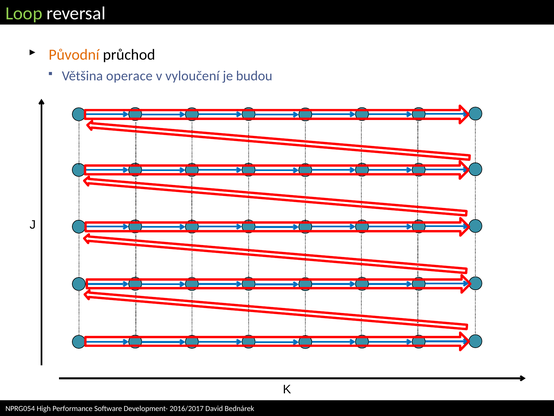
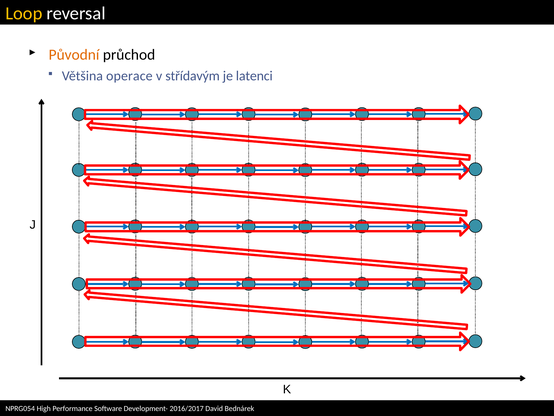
Loop colour: light green -> yellow (24, 14)
vyloučení: vyloučení -> střídavým (193, 76)
budou: budou -> latenci (254, 76)
